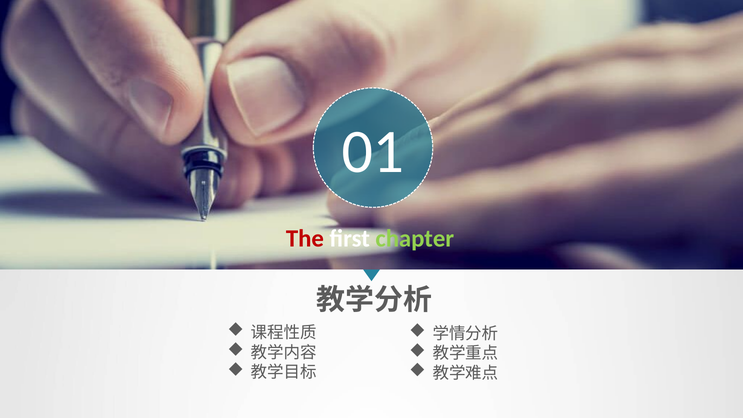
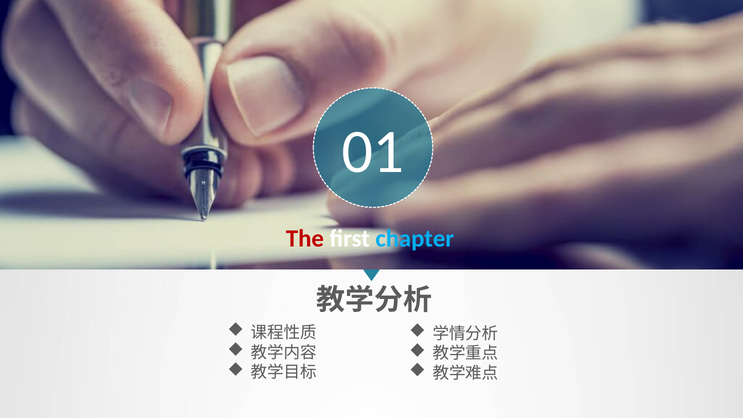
chapter colour: light green -> light blue (415, 239)
